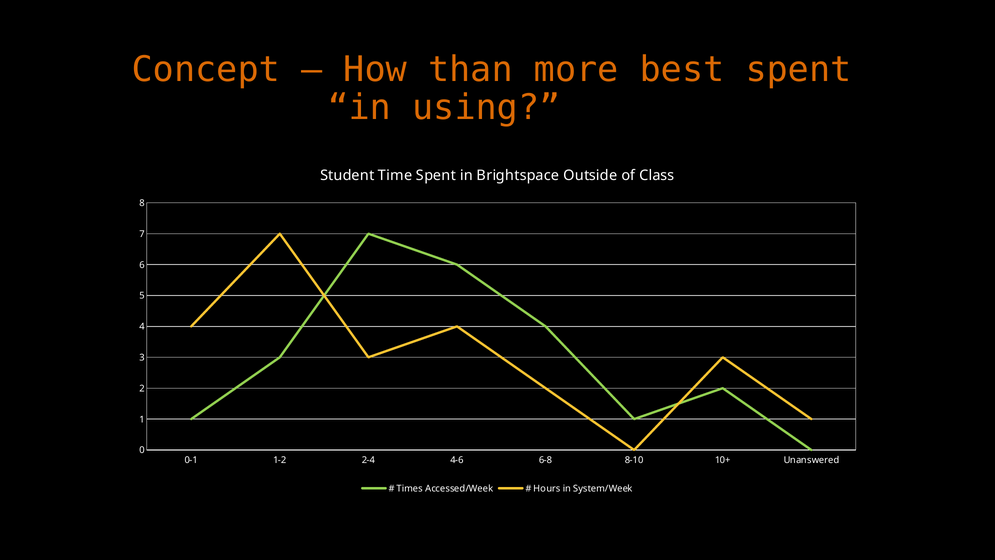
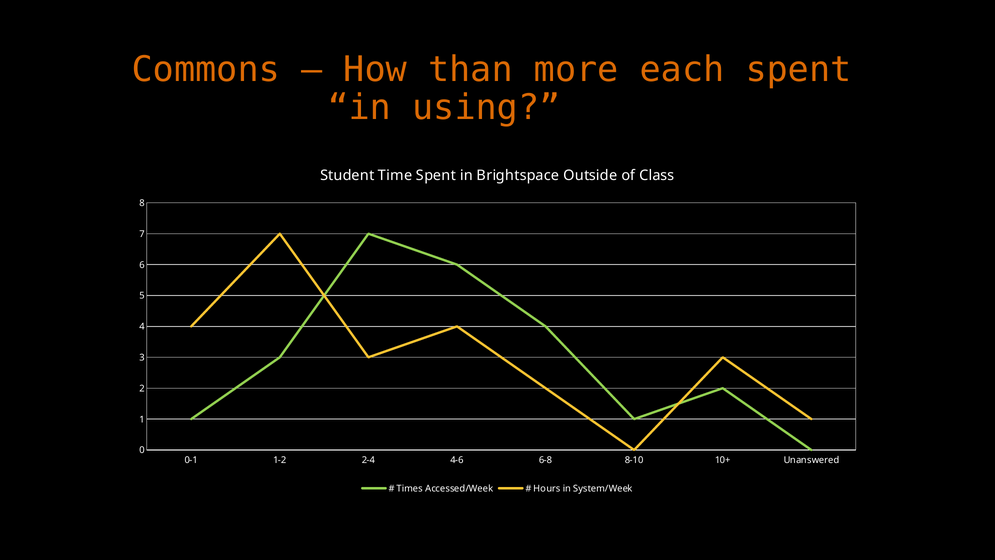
Concept: Concept -> Commons (206, 70)
best: best -> each (682, 70)
